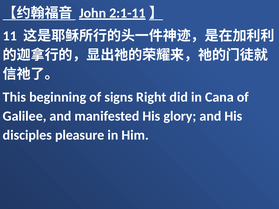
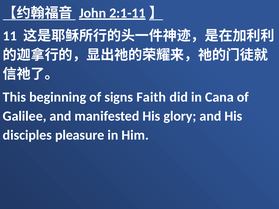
Right: Right -> Faith (151, 97)
